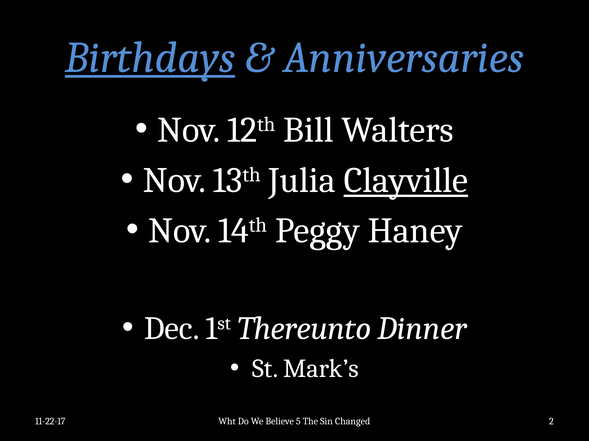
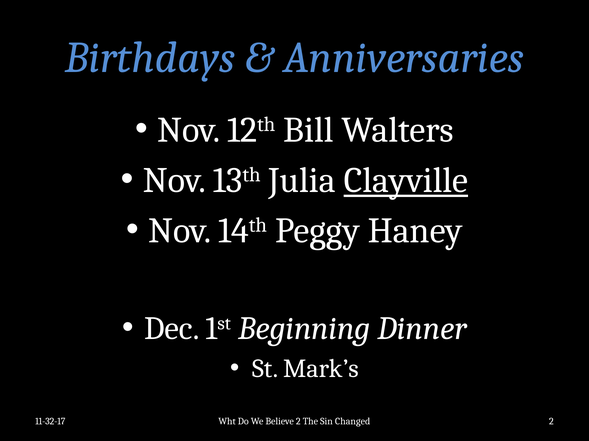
Birthdays underline: present -> none (150, 58)
Thereunto: Thereunto -> Beginning (304, 329)
11-22-17: 11-22-17 -> 11-32-17 (50, 422)
Believe 5: 5 -> 2 (298, 422)
